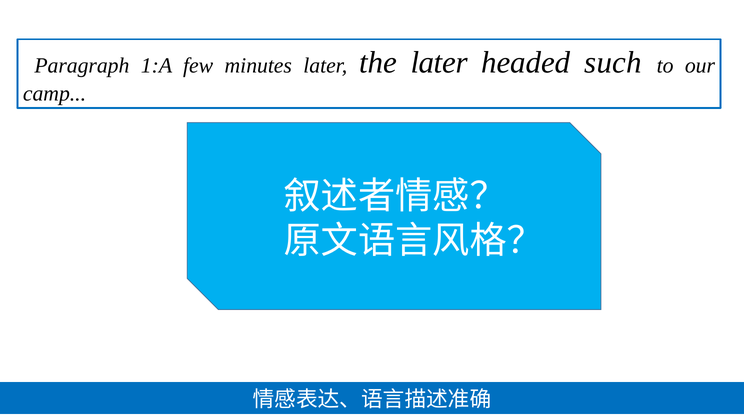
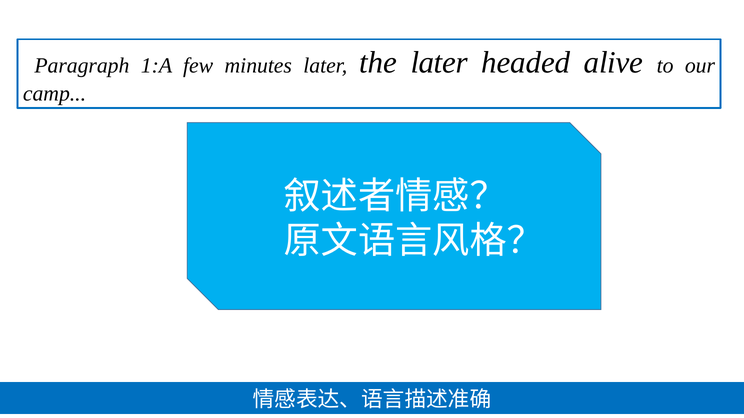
such: such -> alive (613, 63)
